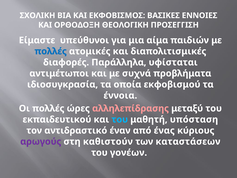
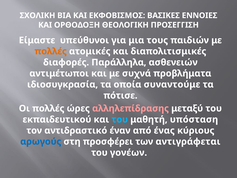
αίμα: αίμα -> τους (157, 40)
πολλές colour: blue -> orange (51, 51)
υφίσταται: υφίσταται -> ασθενειών (173, 62)
εκφοβισμού: εκφοβισμού -> συναντούμε (172, 84)
έννοια: έννοια -> πότισε (120, 95)
αρωγούς colour: purple -> blue (41, 141)
καθιστούν: καθιστούν -> προσφέρει (108, 141)
καταστάσεων: καταστάσεων -> αντιγράφεται (188, 141)
